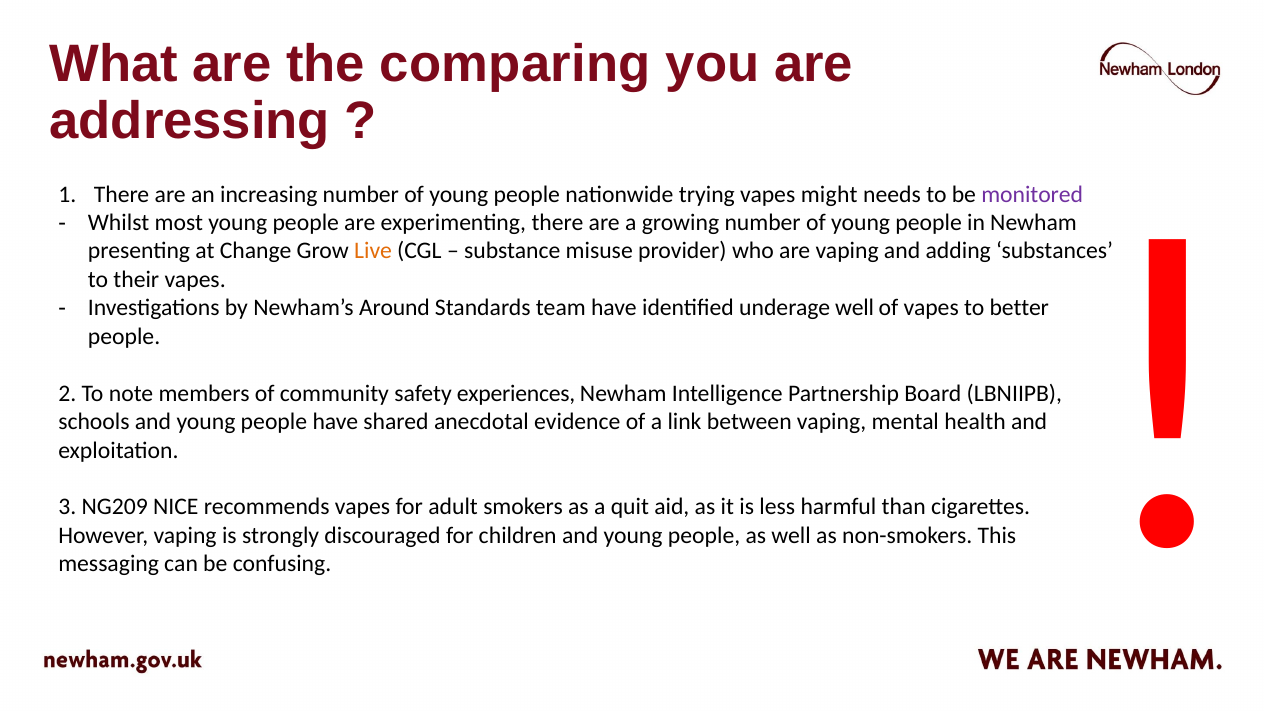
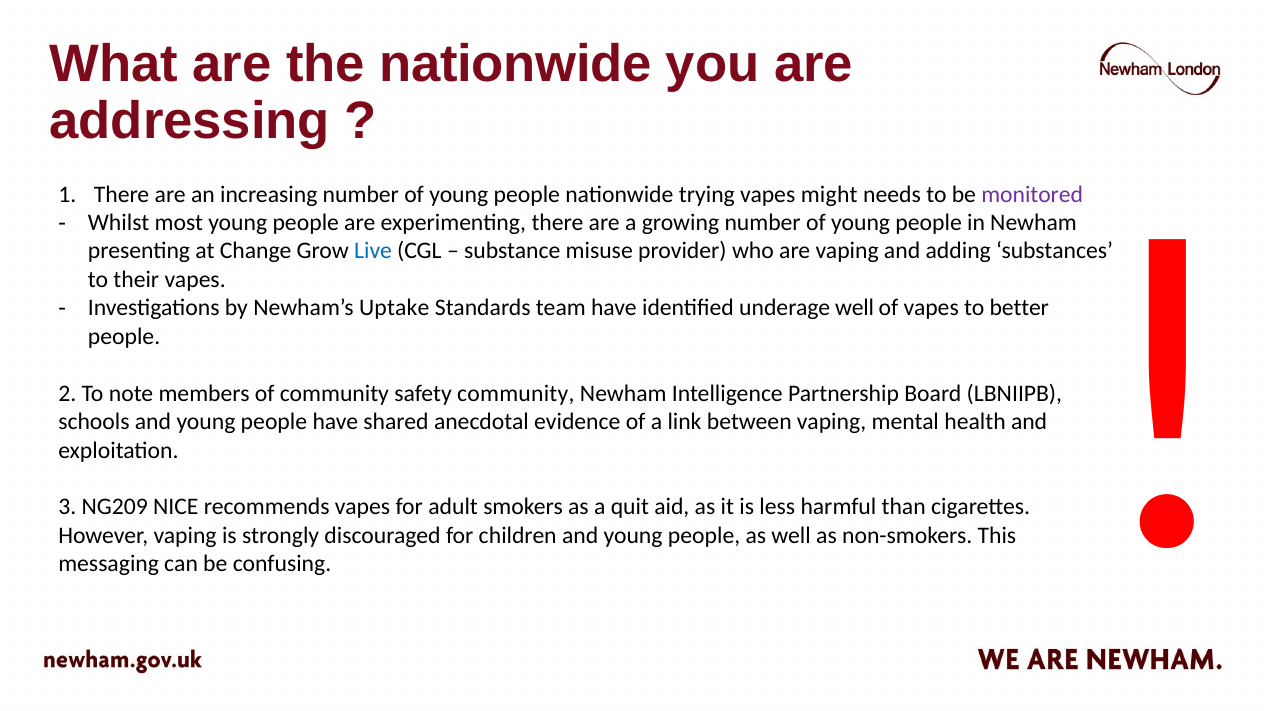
the comparing: comparing -> nationwide (516, 64)
Live colour: orange -> blue (373, 251)
Around: Around -> Uptake (394, 308)
safety experiences: experiences -> community (516, 393)
